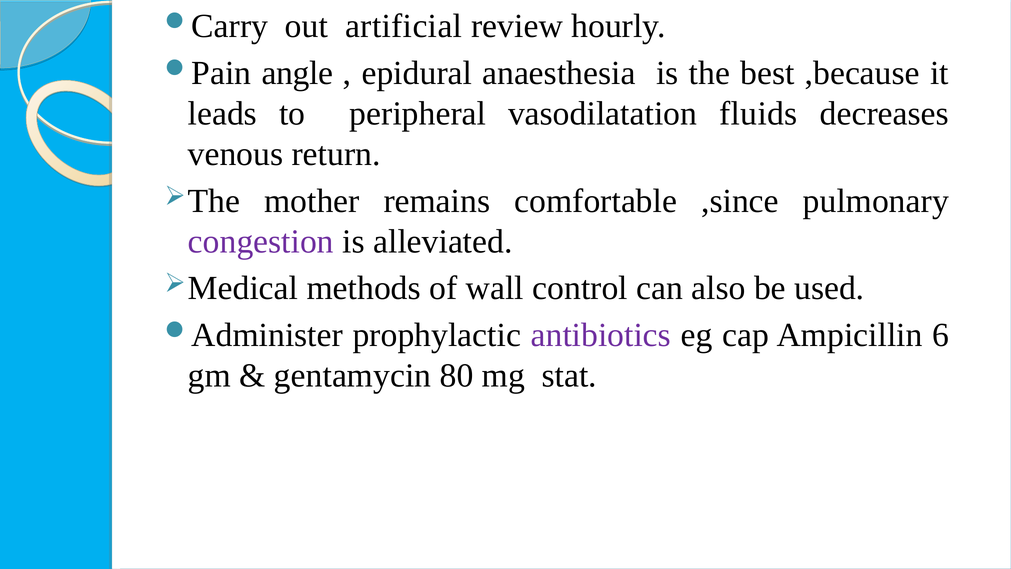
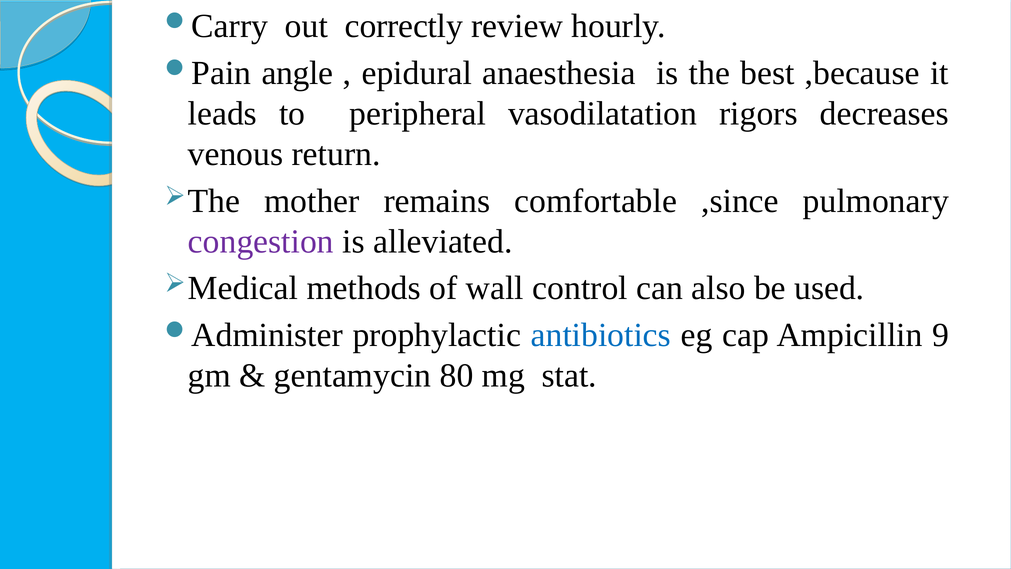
artificial: artificial -> correctly (404, 26)
fluids: fluids -> rigors (759, 114)
antibiotics colour: purple -> blue (601, 335)
6: 6 -> 9 (941, 335)
